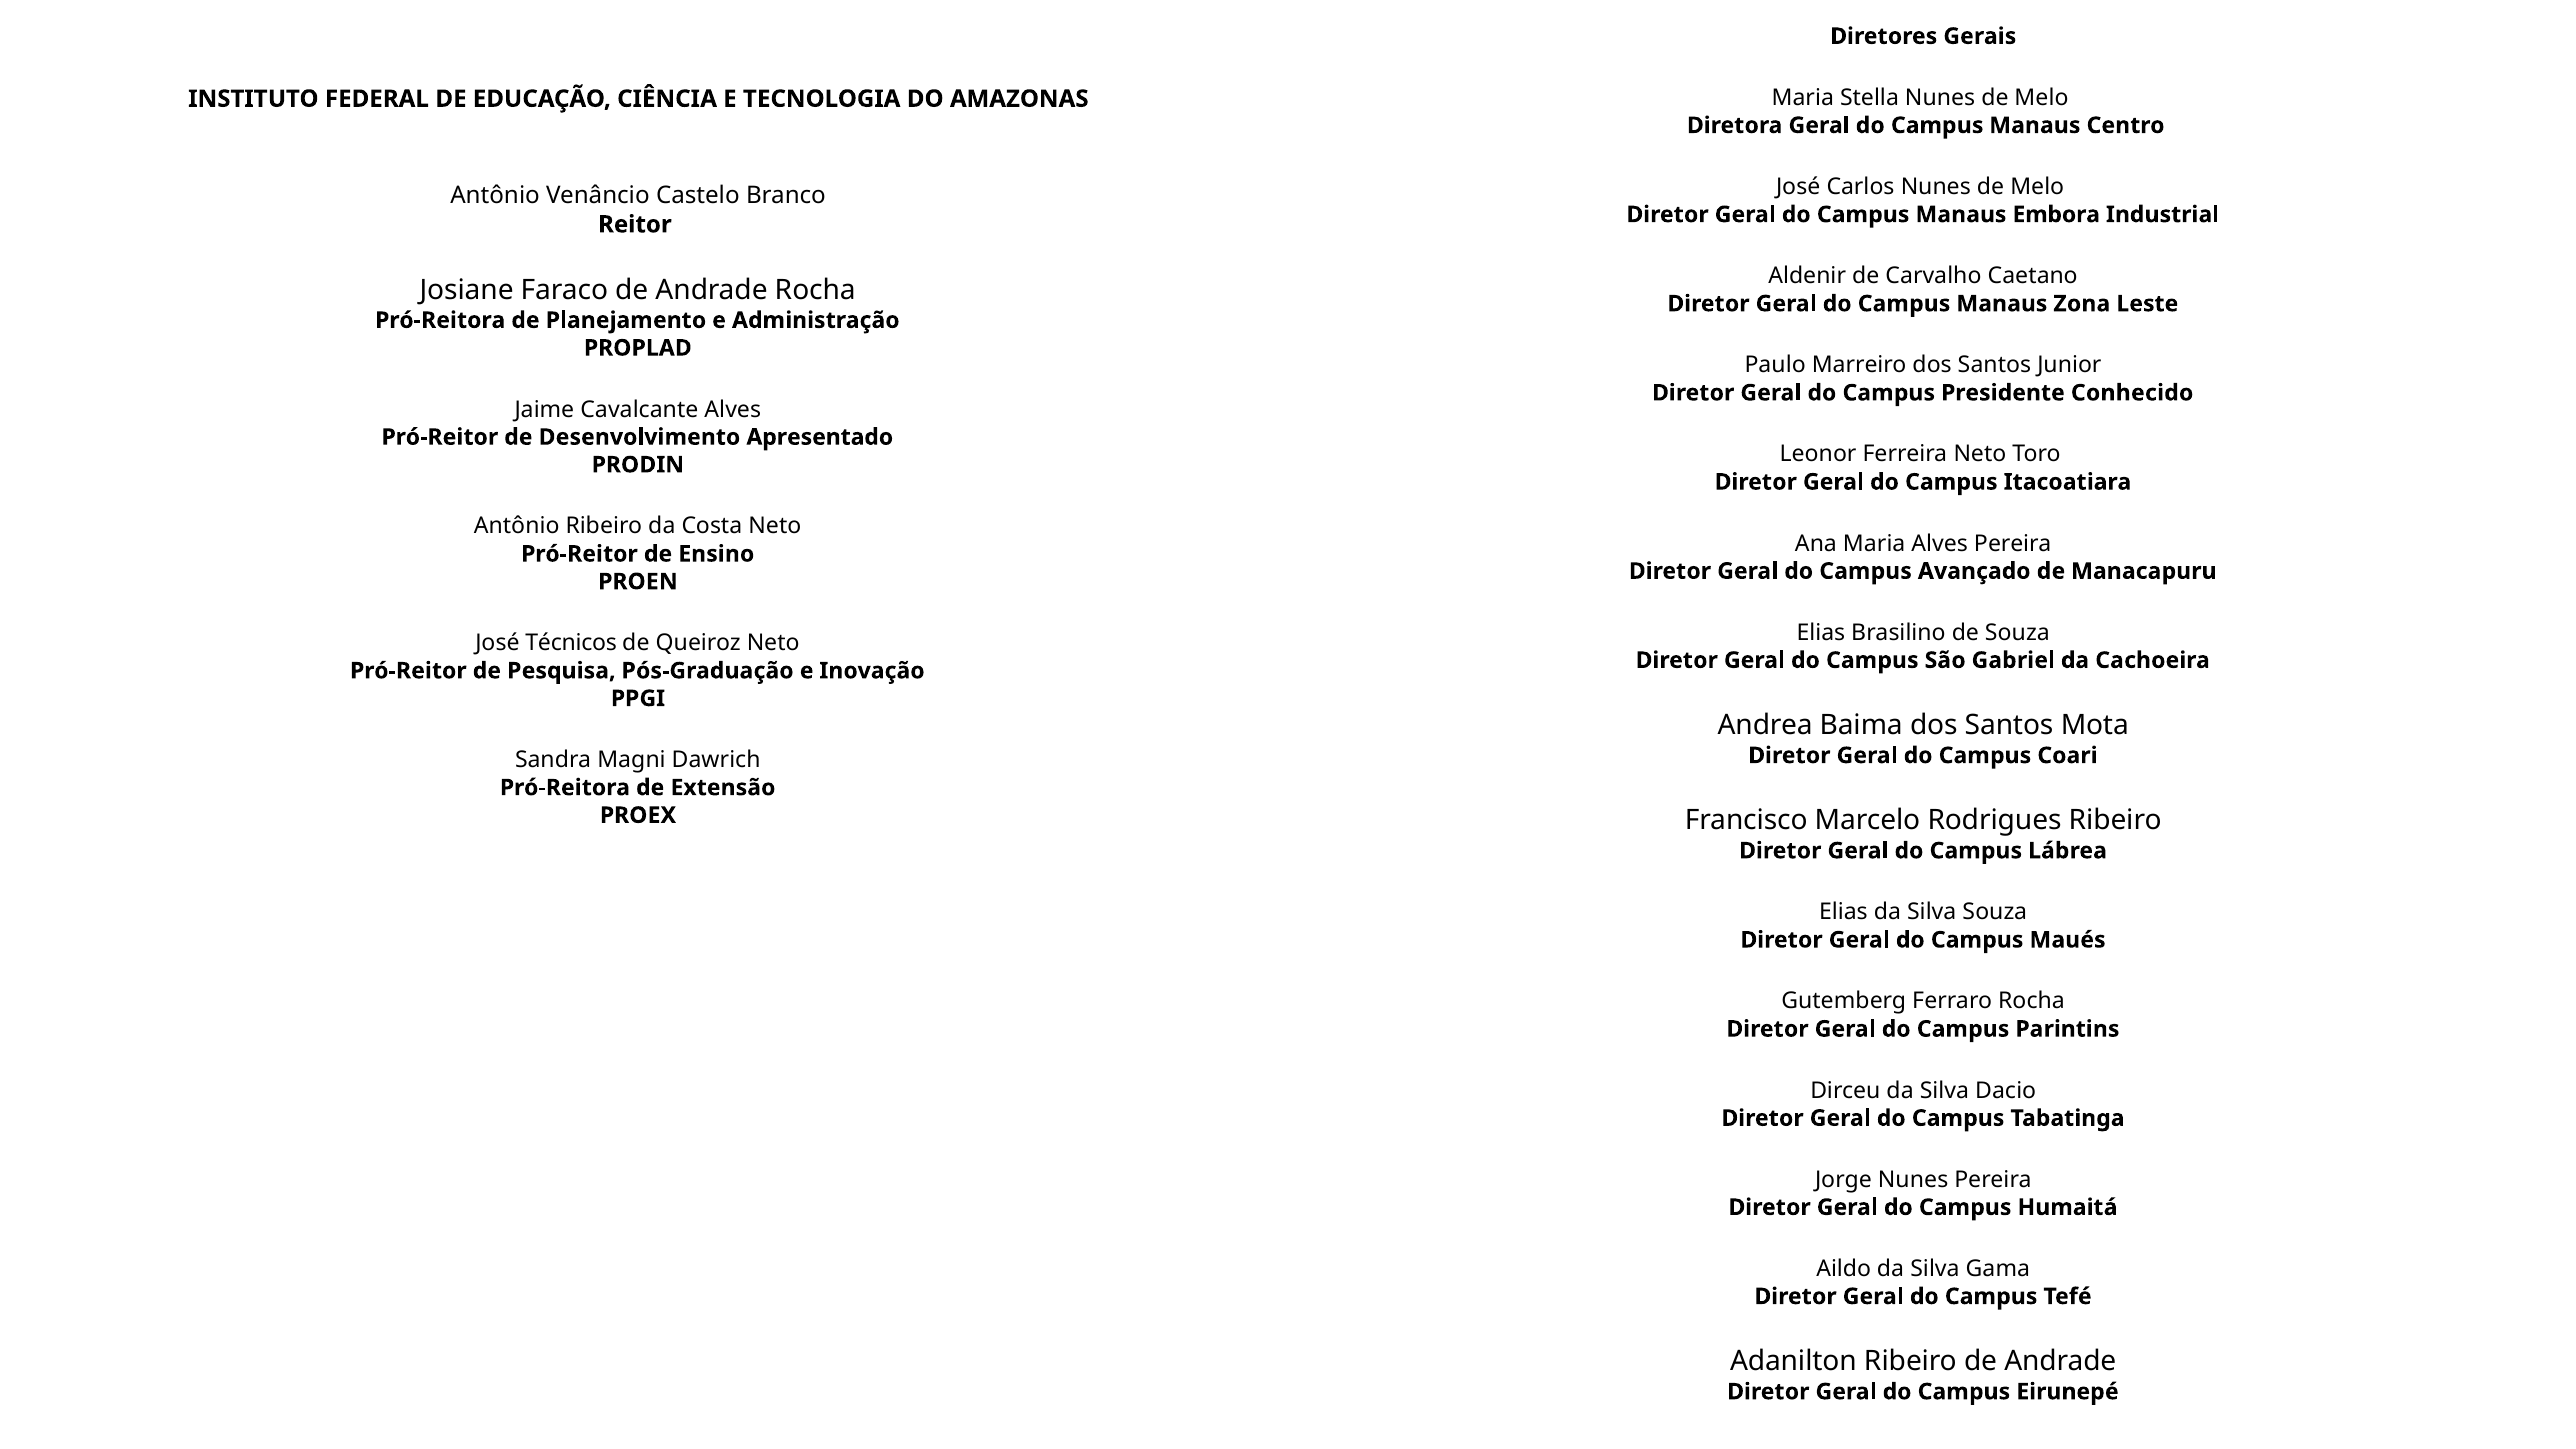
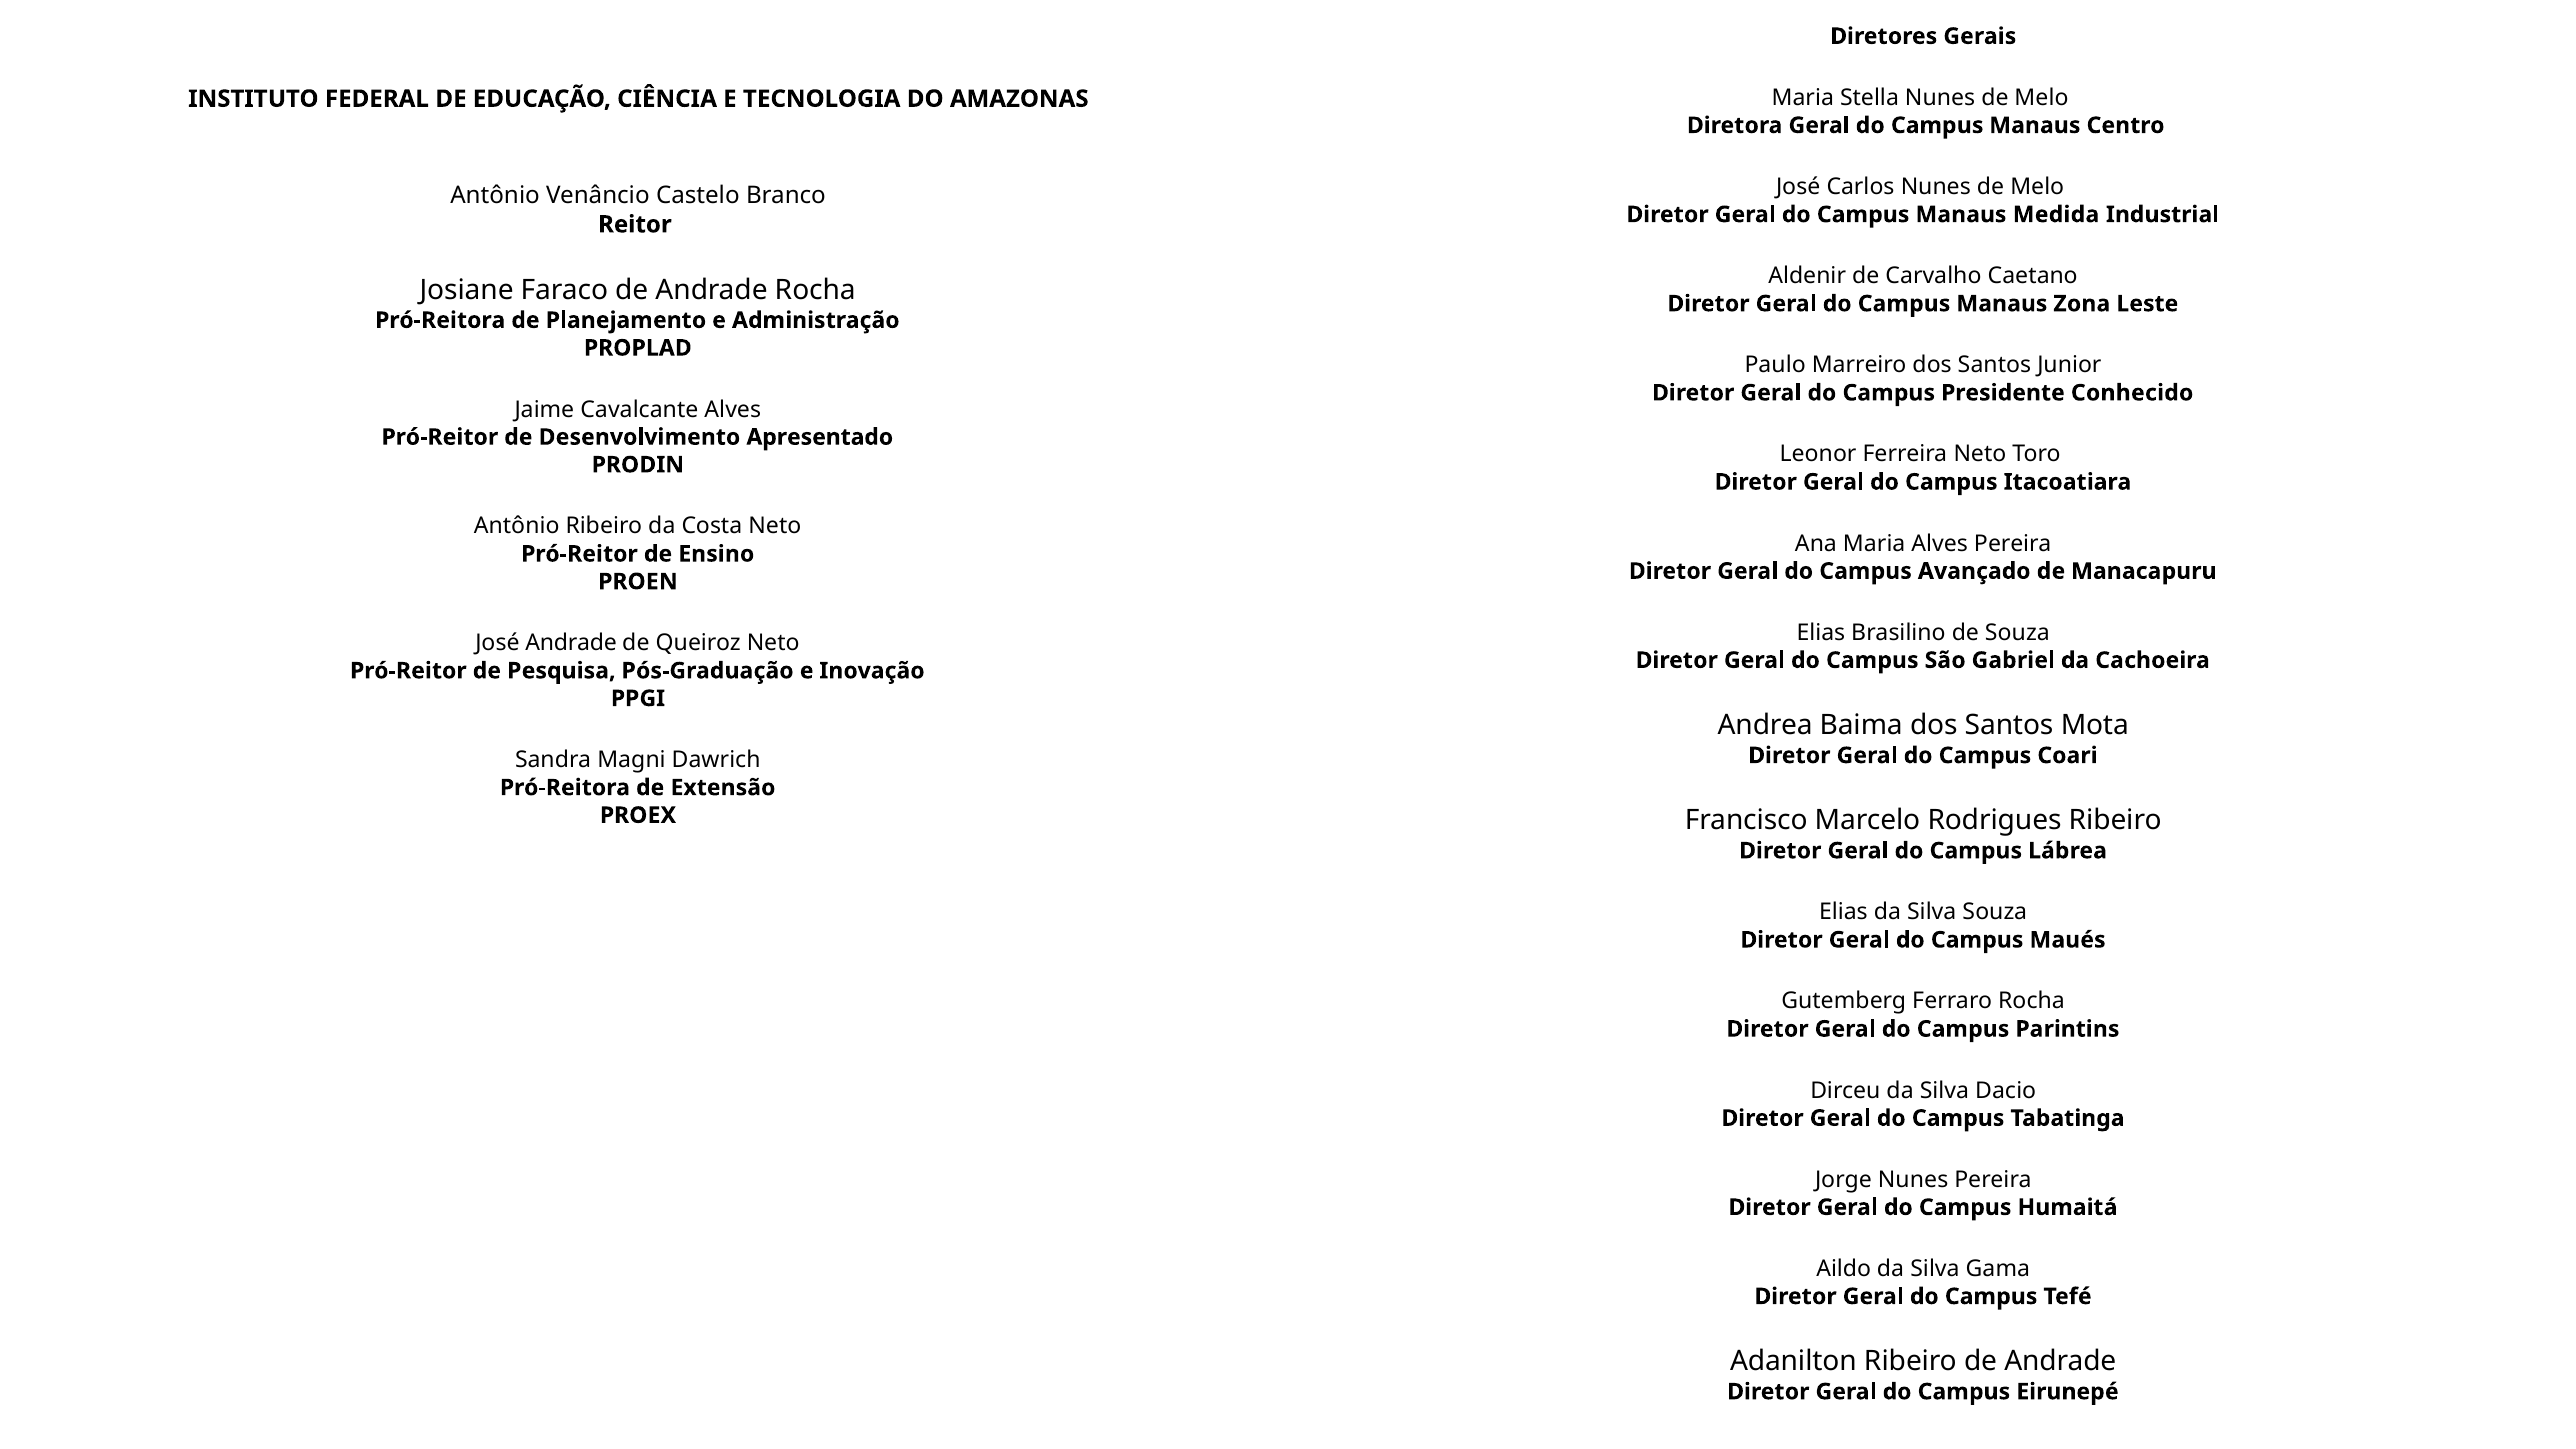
Embora: Embora -> Medida (2056, 215)
José Técnicos: Técnicos -> Andrade (571, 643)
